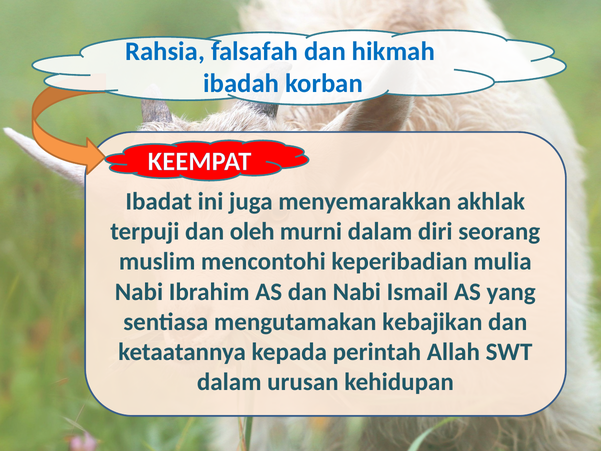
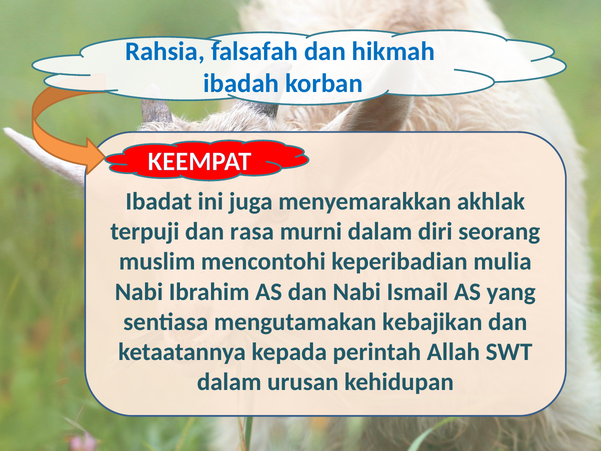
oleh: oleh -> rasa (252, 231)
